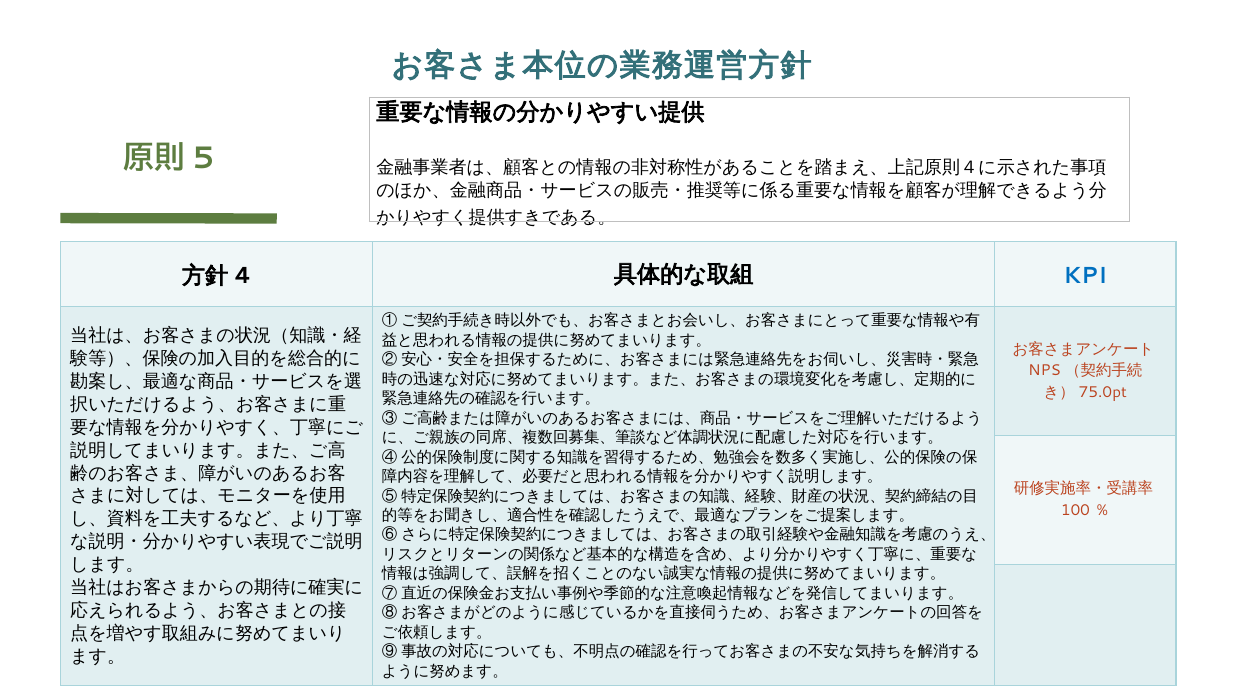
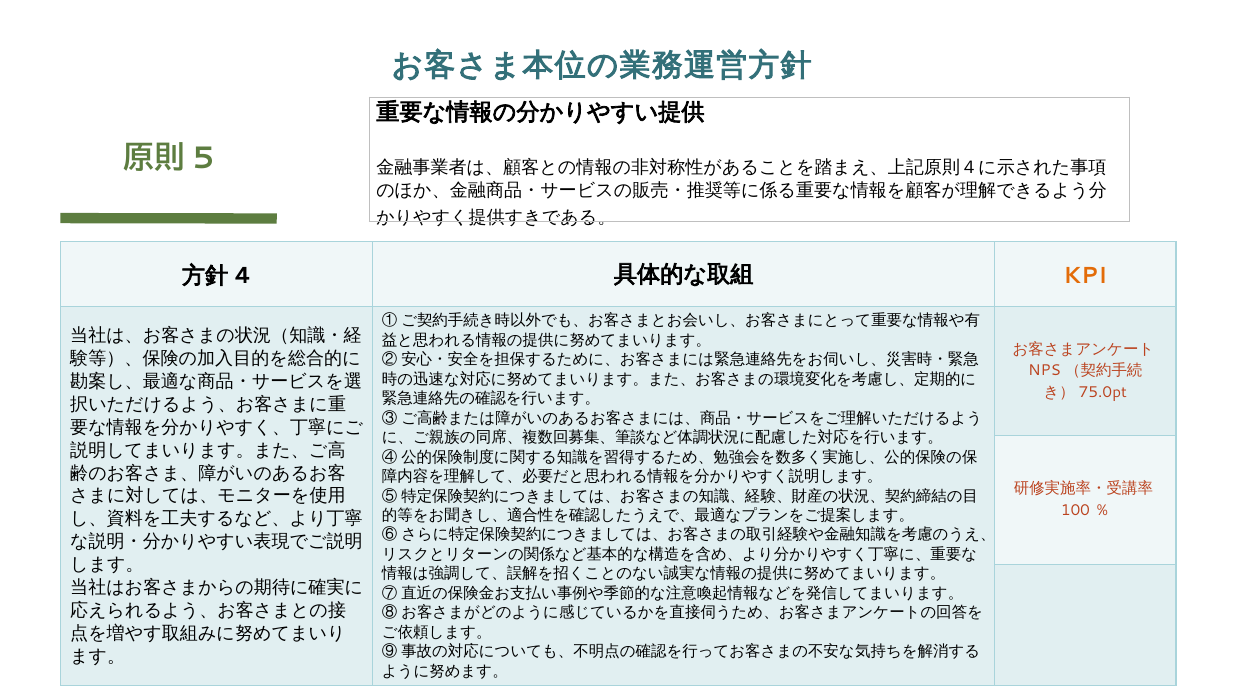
KPI colour: blue -> orange (1085, 275)
